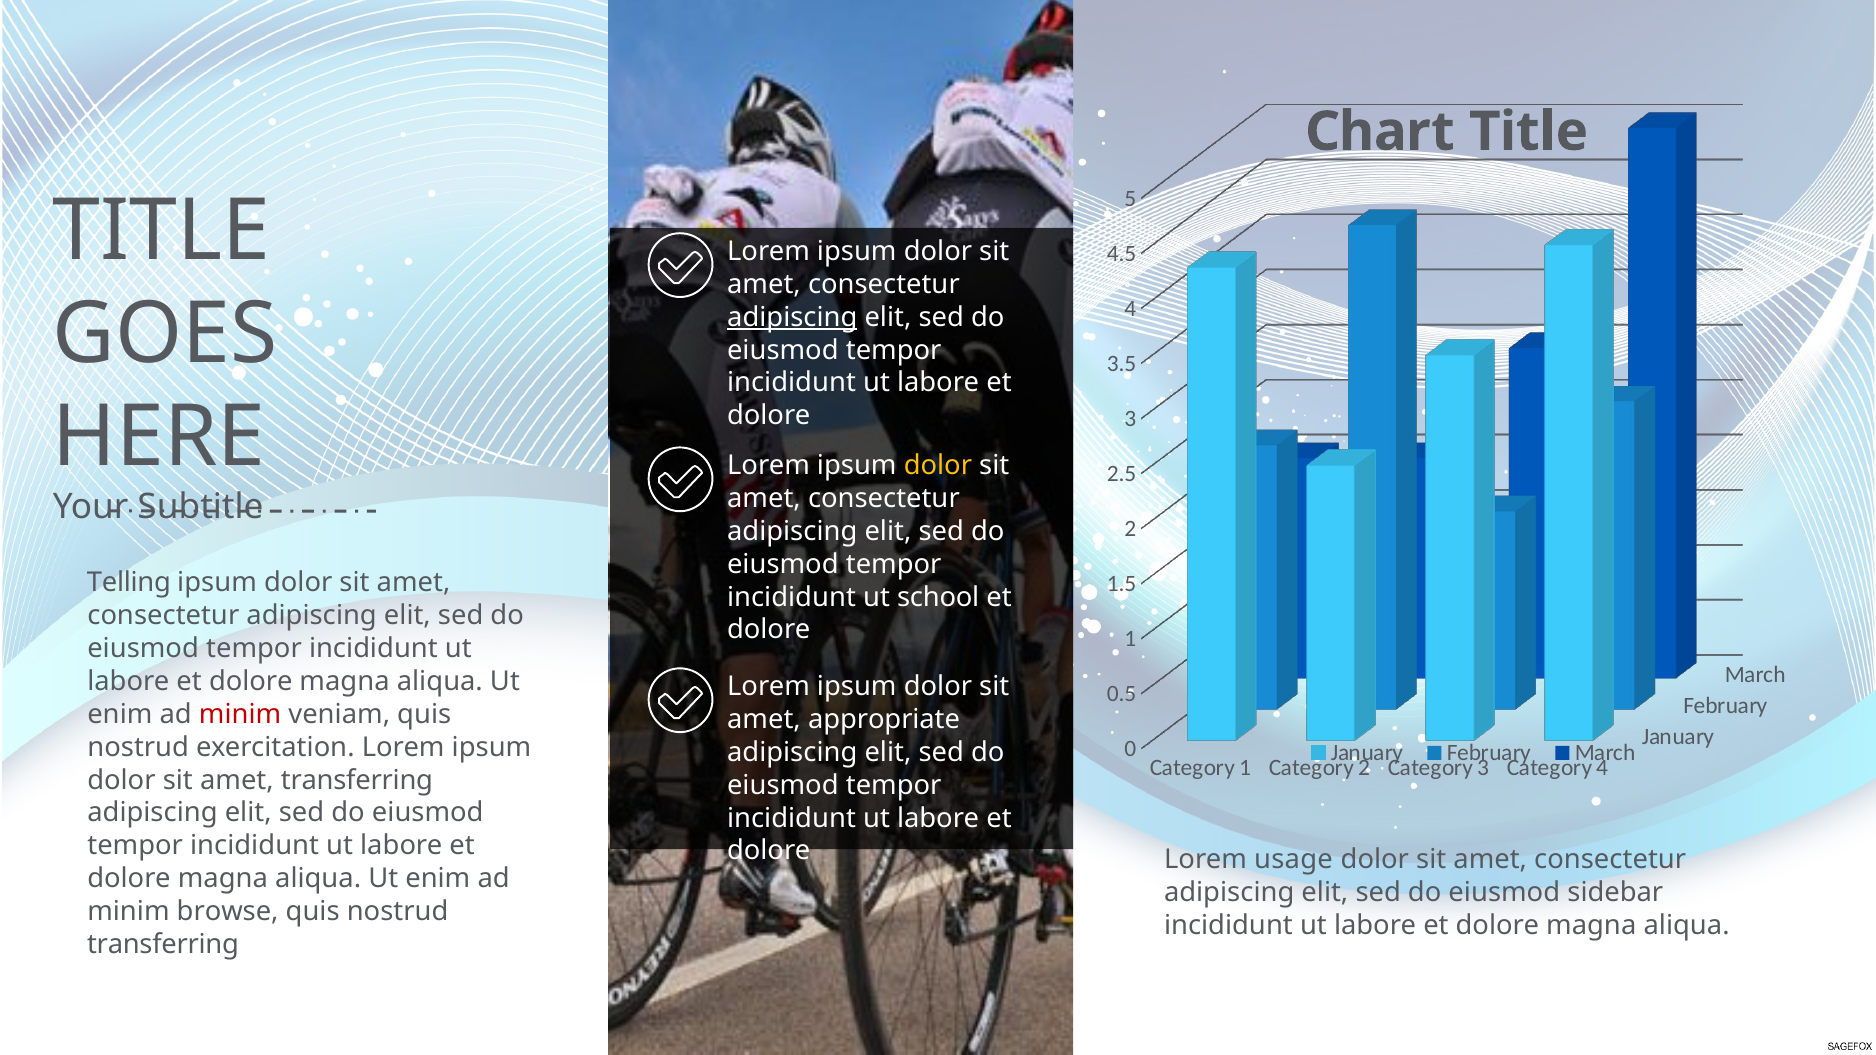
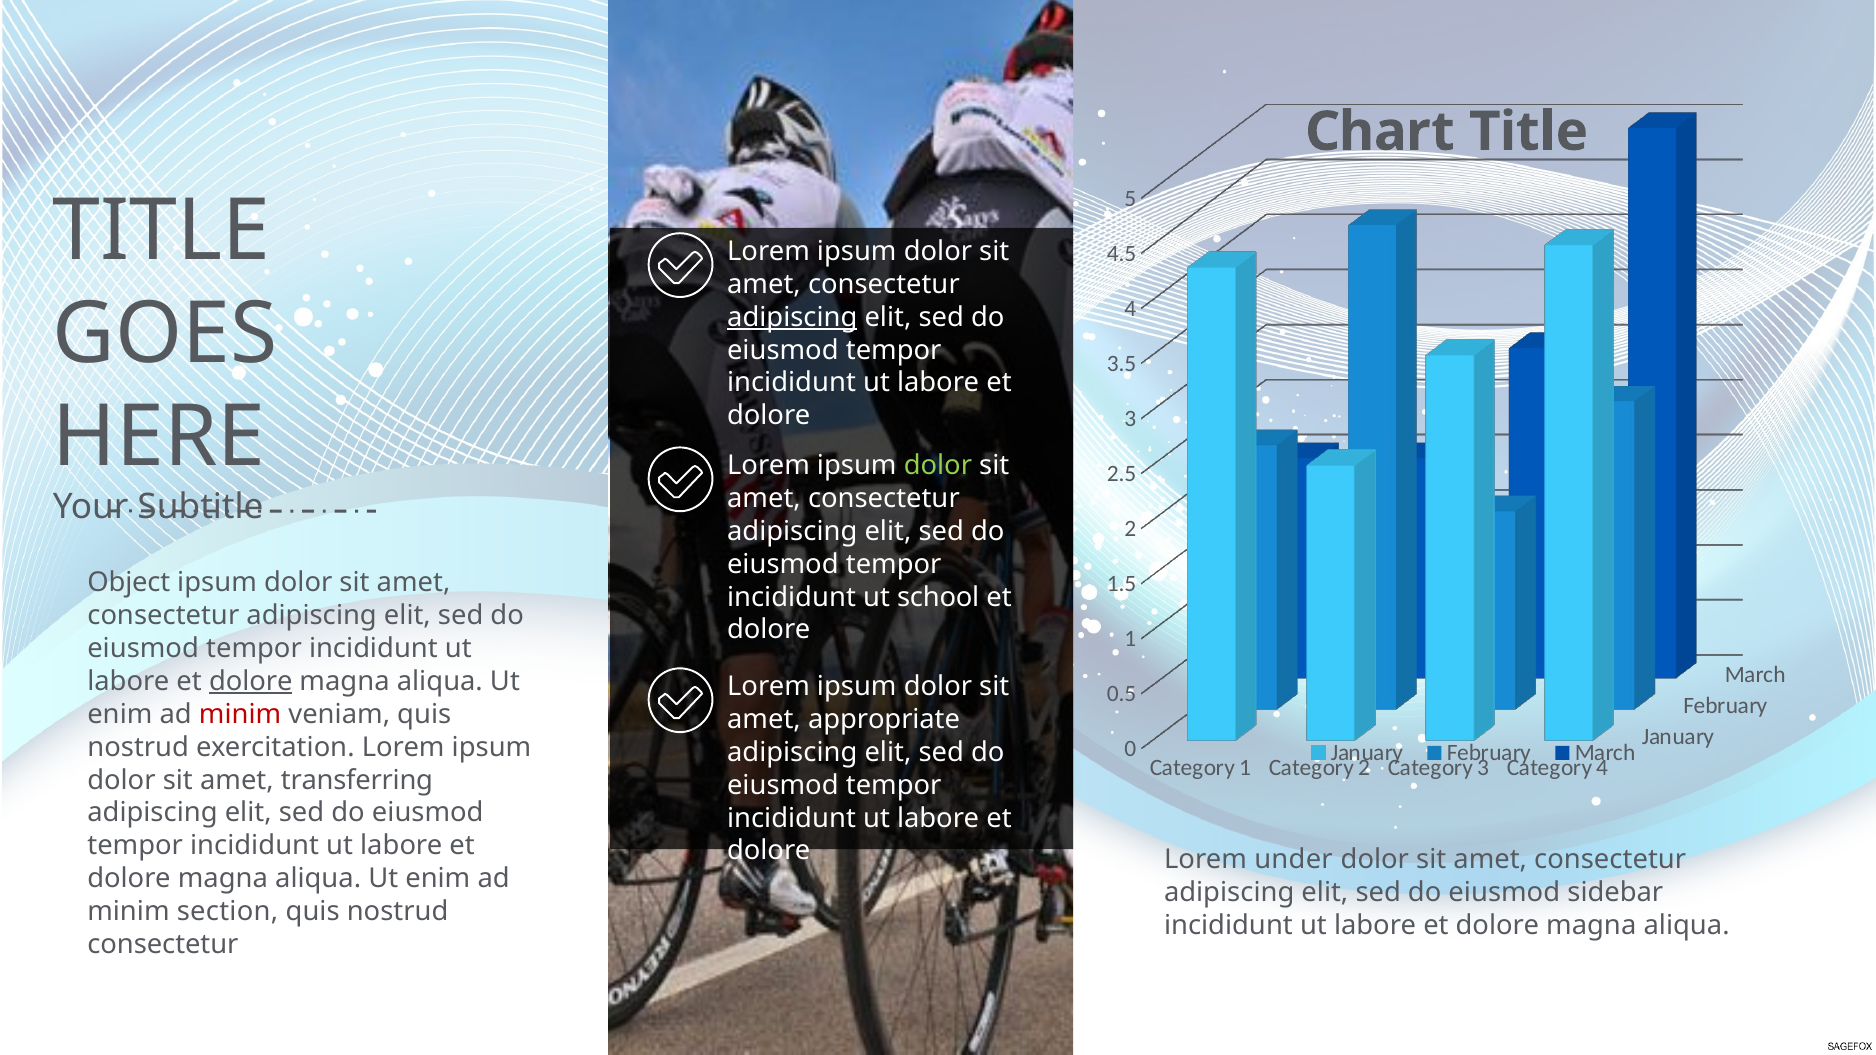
dolor colour: yellow -> light green (938, 466)
Telling: Telling -> Object (129, 583)
dolore underline: none -> present (251, 682)
usage: usage -> under (1294, 860)
browse: browse -> section (227, 912)
transferring: transferring -> consectetur (163, 944)
